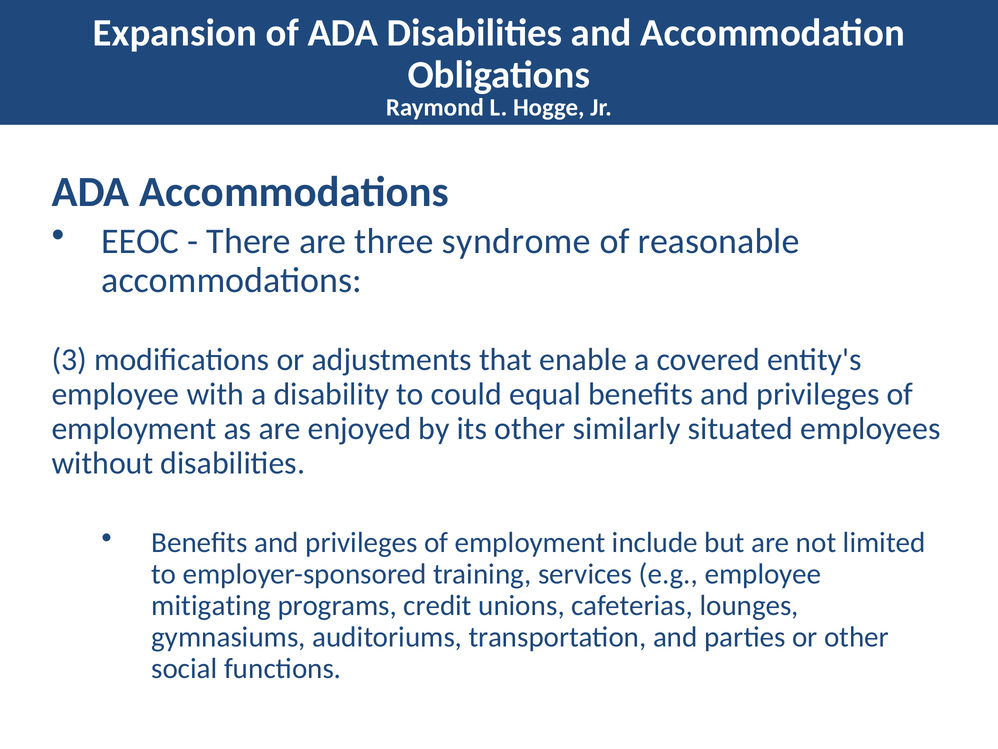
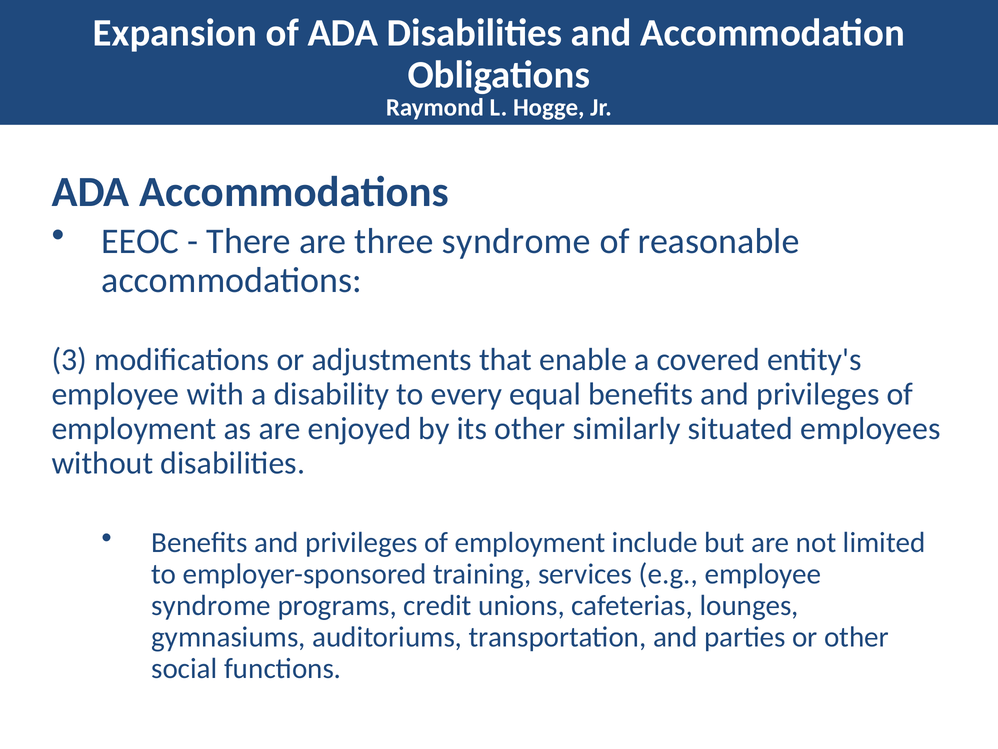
could: could -> every (466, 394)
mitigating: mitigating -> syndrome (211, 605)
